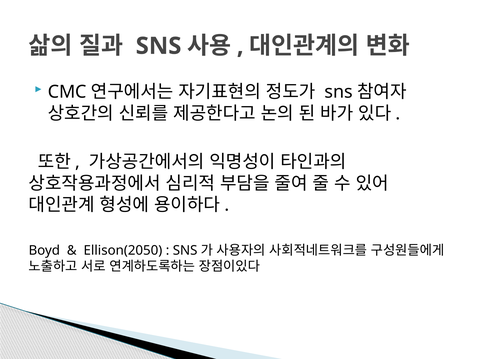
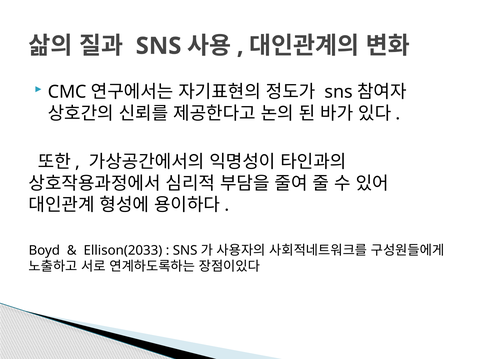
Ellison(2050: Ellison(2050 -> Ellison(2033 (123, 250)
